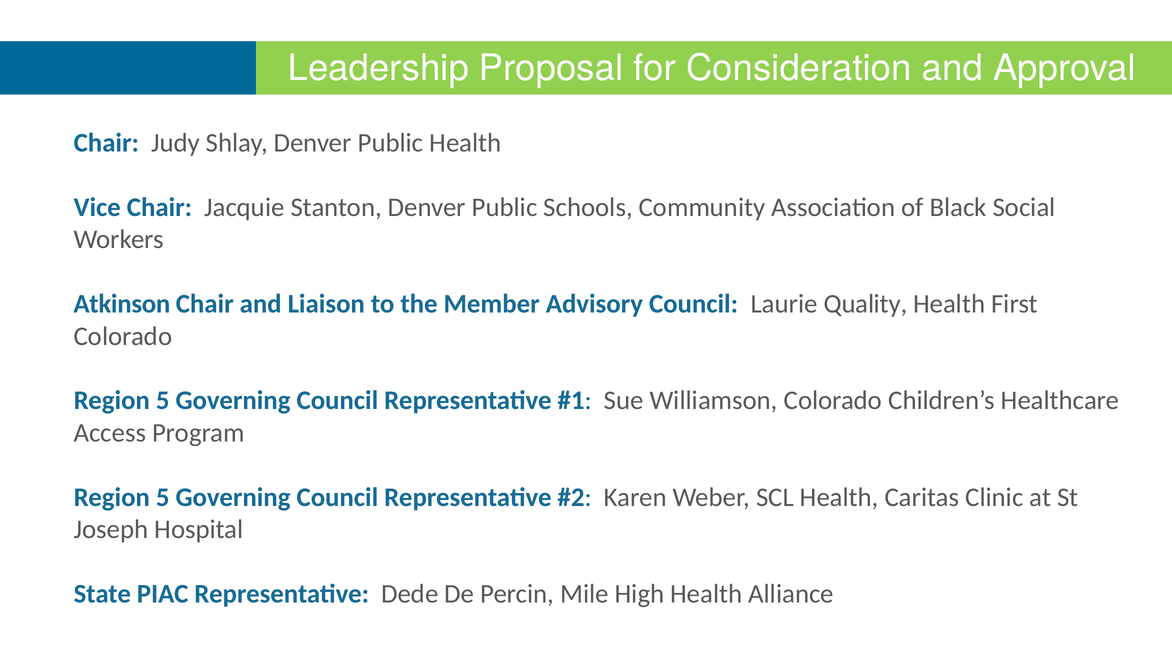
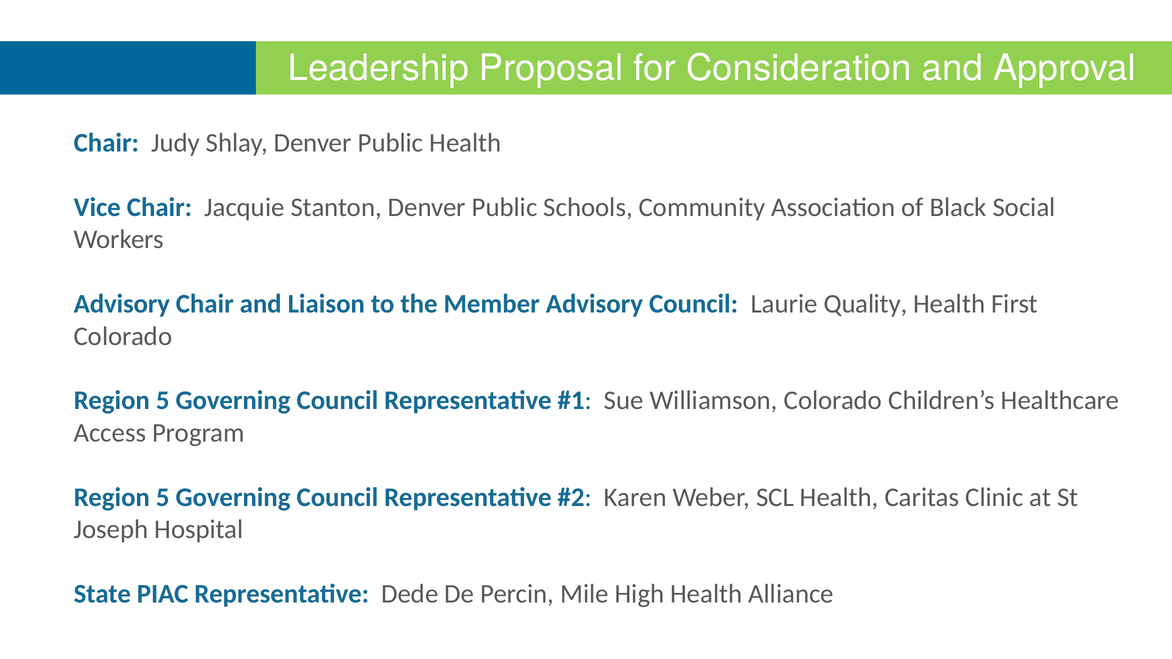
Atkinson: Atkinson -> Advisory (122, 304)
